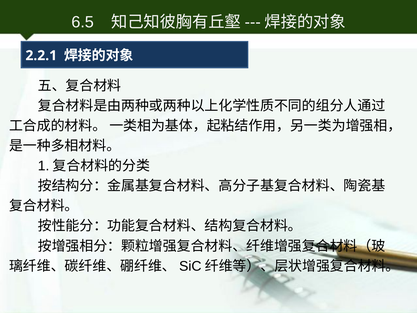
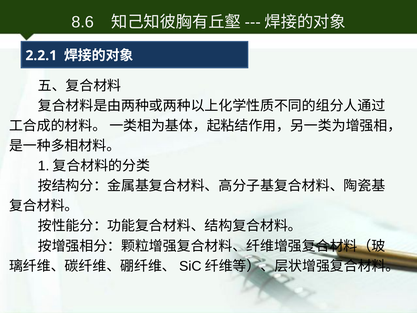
6.5: 6.5 -> 8.6 (83, 22)
